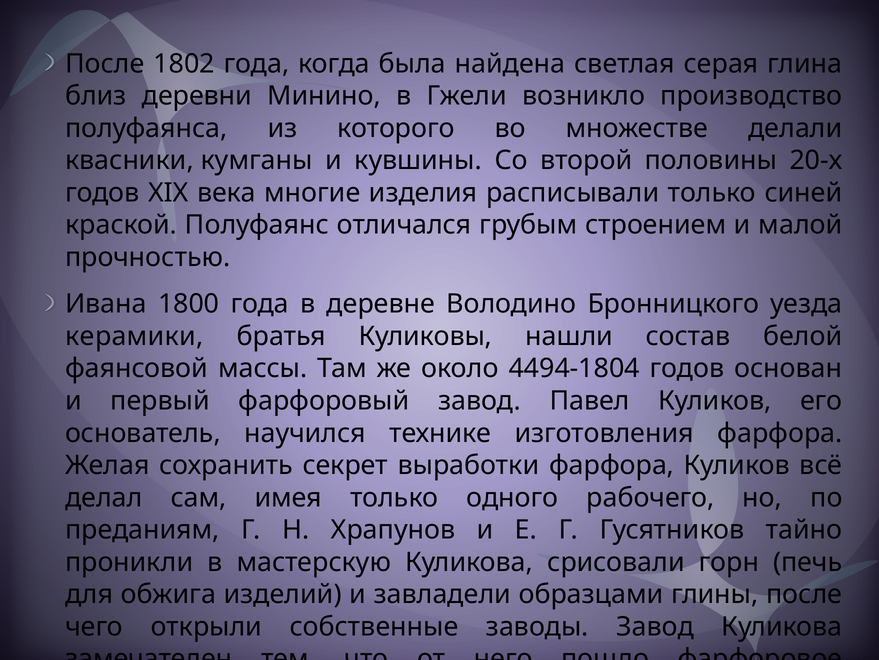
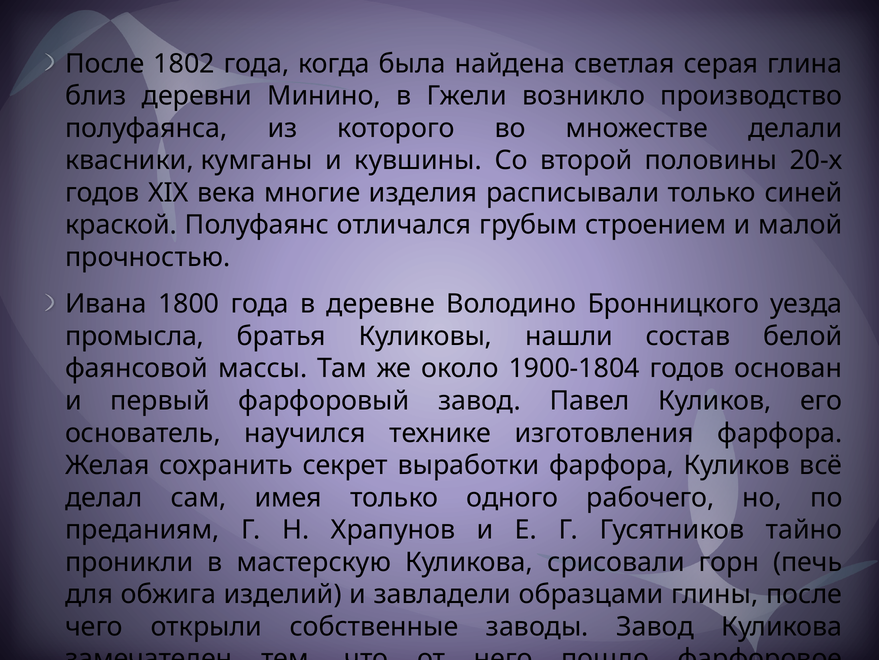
керамики: керамики -> промысла (135, 336)
4494-1804: 4494-1804 -> 1900-1804 (574, 368)
